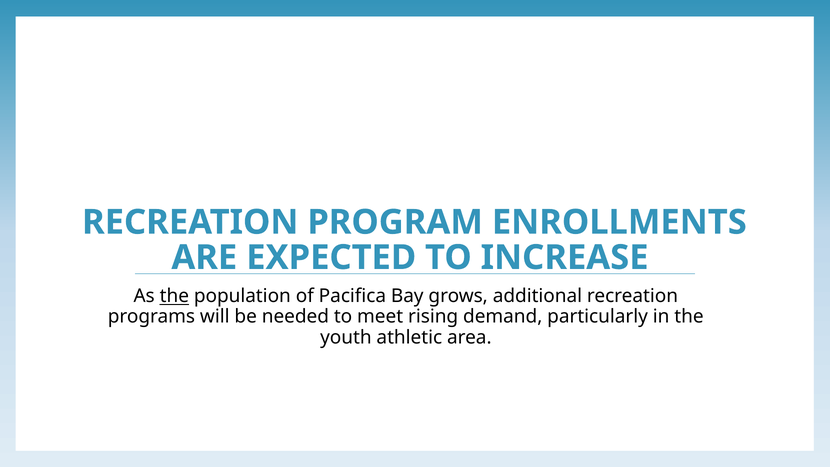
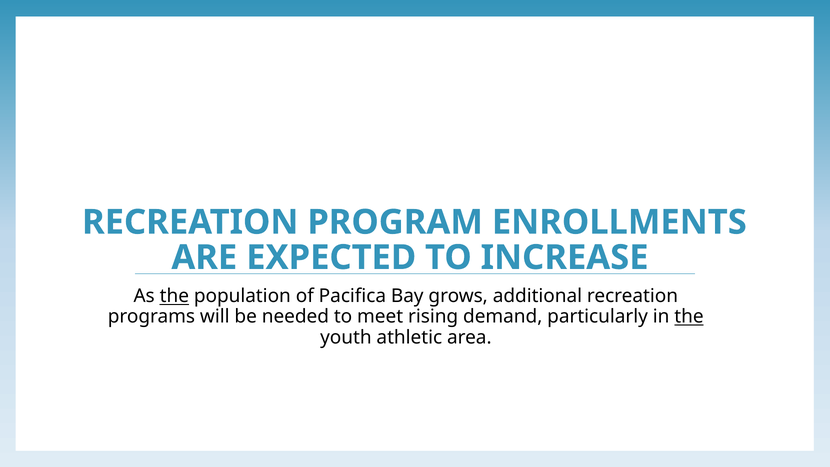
the underline: none -> present (689, 317)
